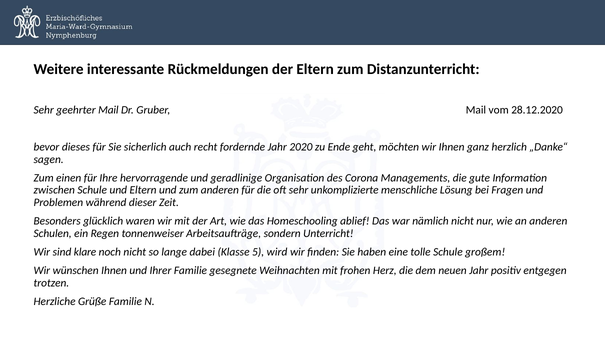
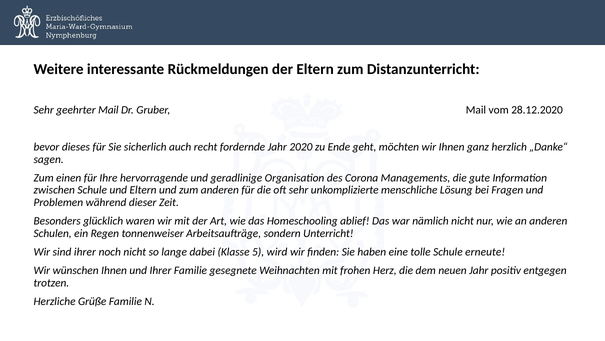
sind klare: klare -> ihrer (85, 251)
großem: großem -> erneute (485, 251)
